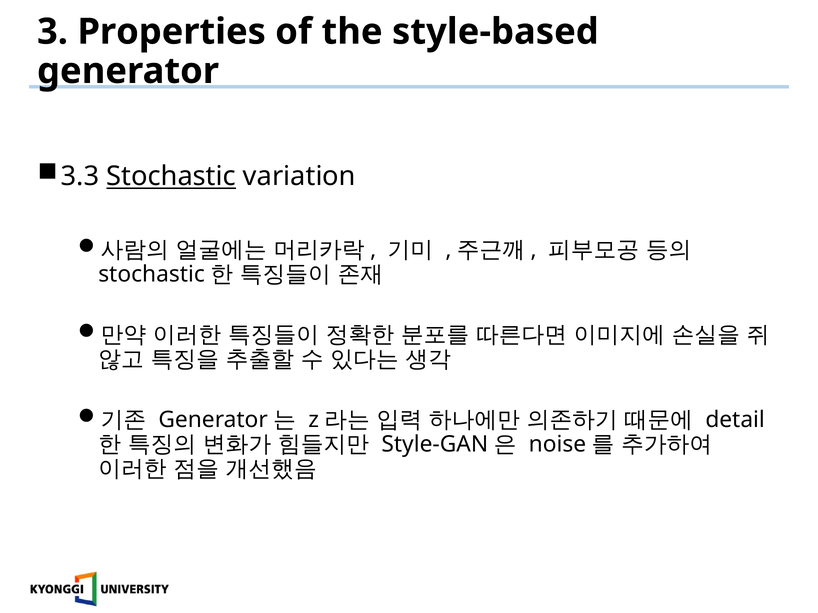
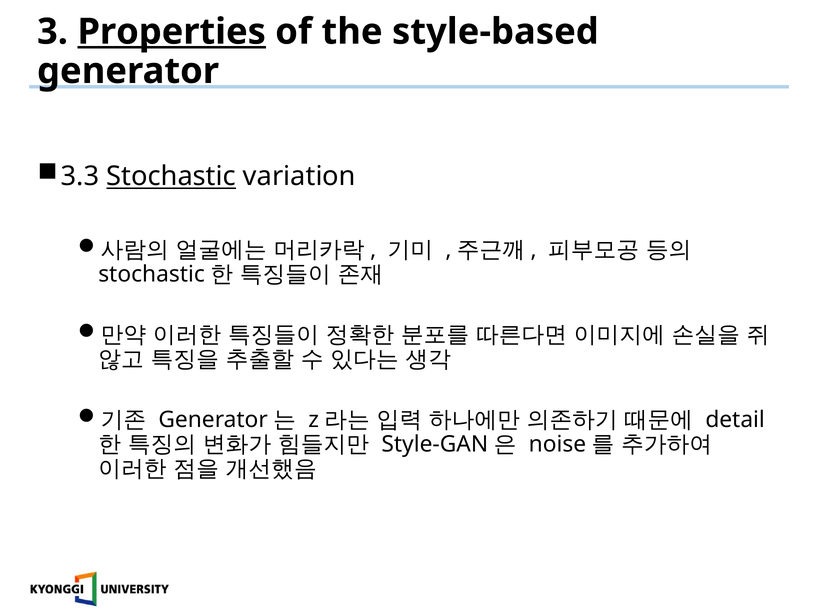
Properties underline: none -> present (172, 32)
